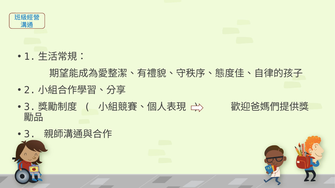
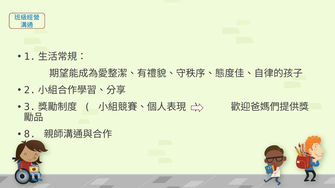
3: 3 -> 8 (30, 135)
